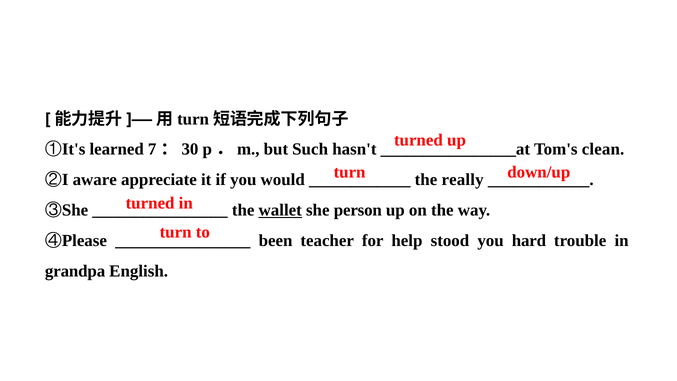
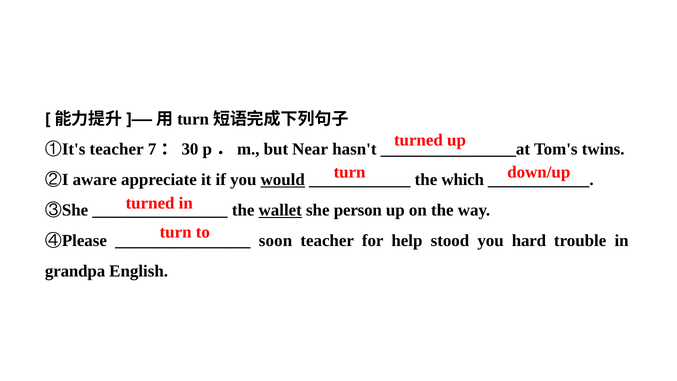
①It's learned: learned -> teacher (117, 149)
Such: Such -> Near (310, 149)
clean: clean -> twins (603, 149)
would underline: none -> present (283, 180)
really: really -> which (463, 180)
been: been -> soon (275, 241)
